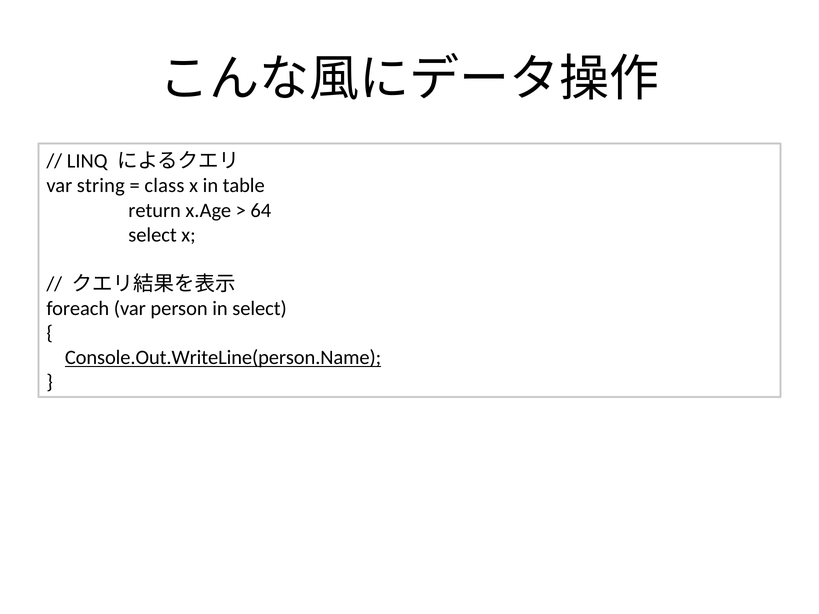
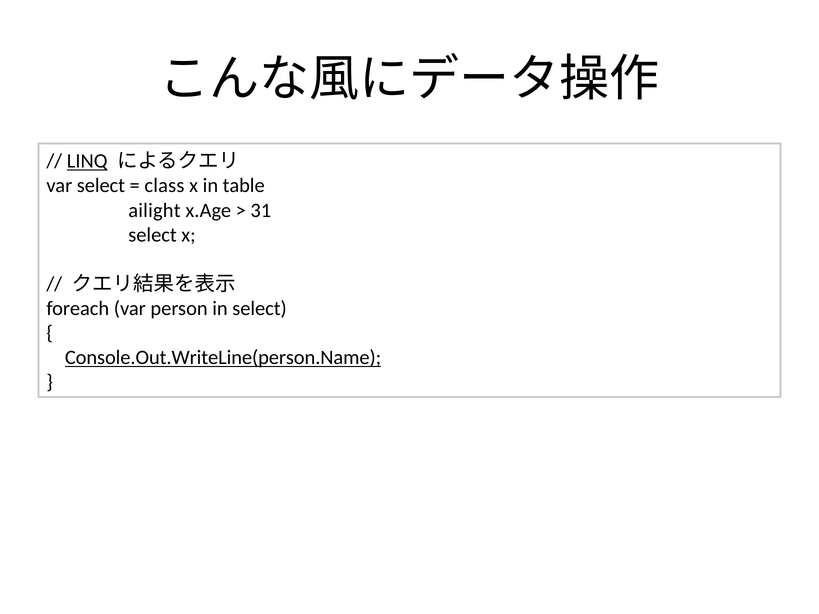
LINQ underline: none -> present (87, 161)
var string: string -> select (101, 186)
return: return -> ailight (154, 210)
64: 64 -> 31 (261, 210)
